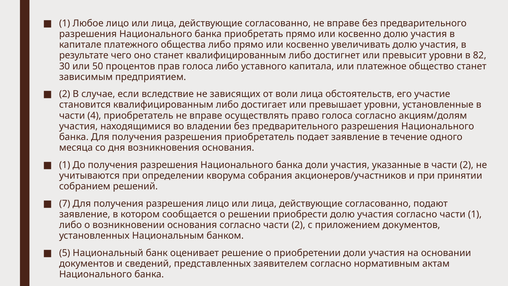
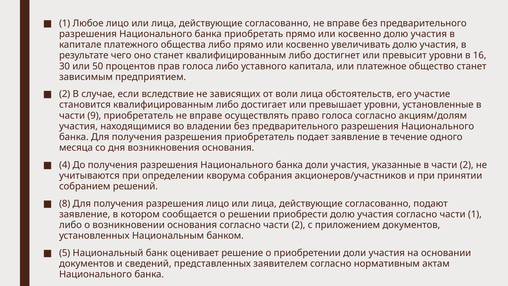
82: 82 -> 16 (480, 55)
4: 4 -> 9 (94, 115)
1: 1 -> 4 (65, 165)
7: 7 -> 8 (65, 203)
